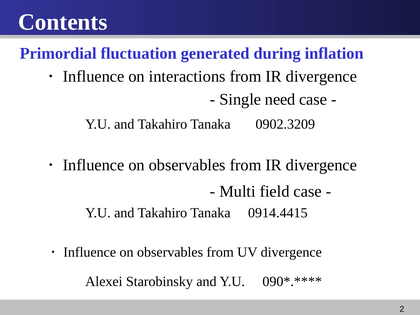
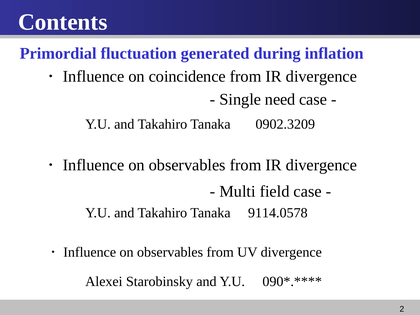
interactions: interactions -> coincidence (187, 77)
0914.4415: 0914.4415 -> 9114.0578 (278, 213)
